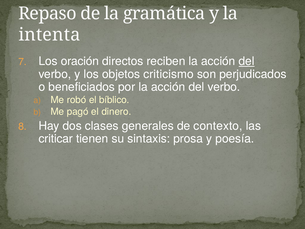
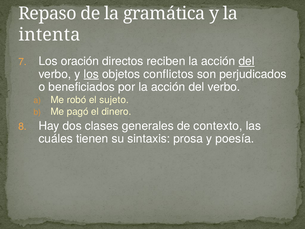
los underline: none -> present (91, 74)
criticismo: criticismo -> conflictos (168, 74)
bíblico: bíblico -> sujeto (114, 100)
criticar: criticar -> cuáles (56, 139)
